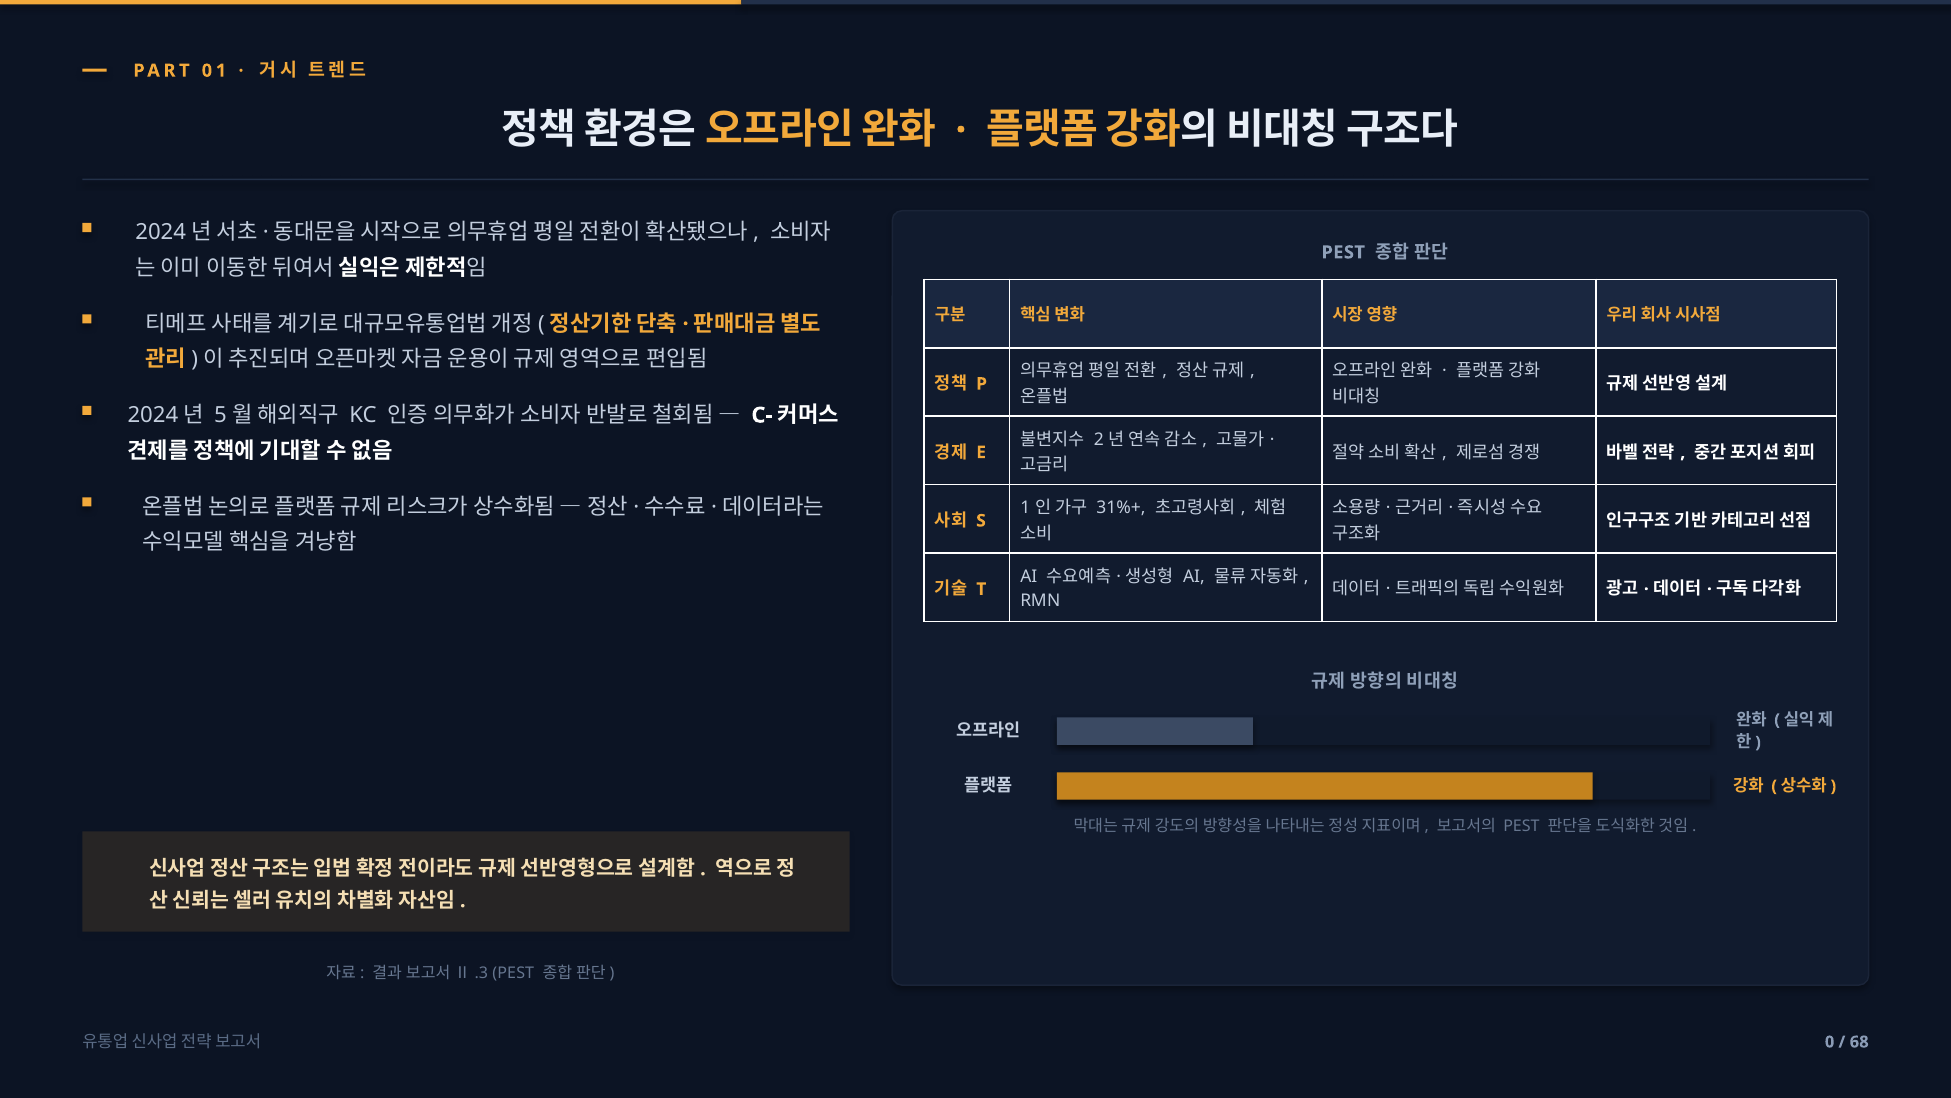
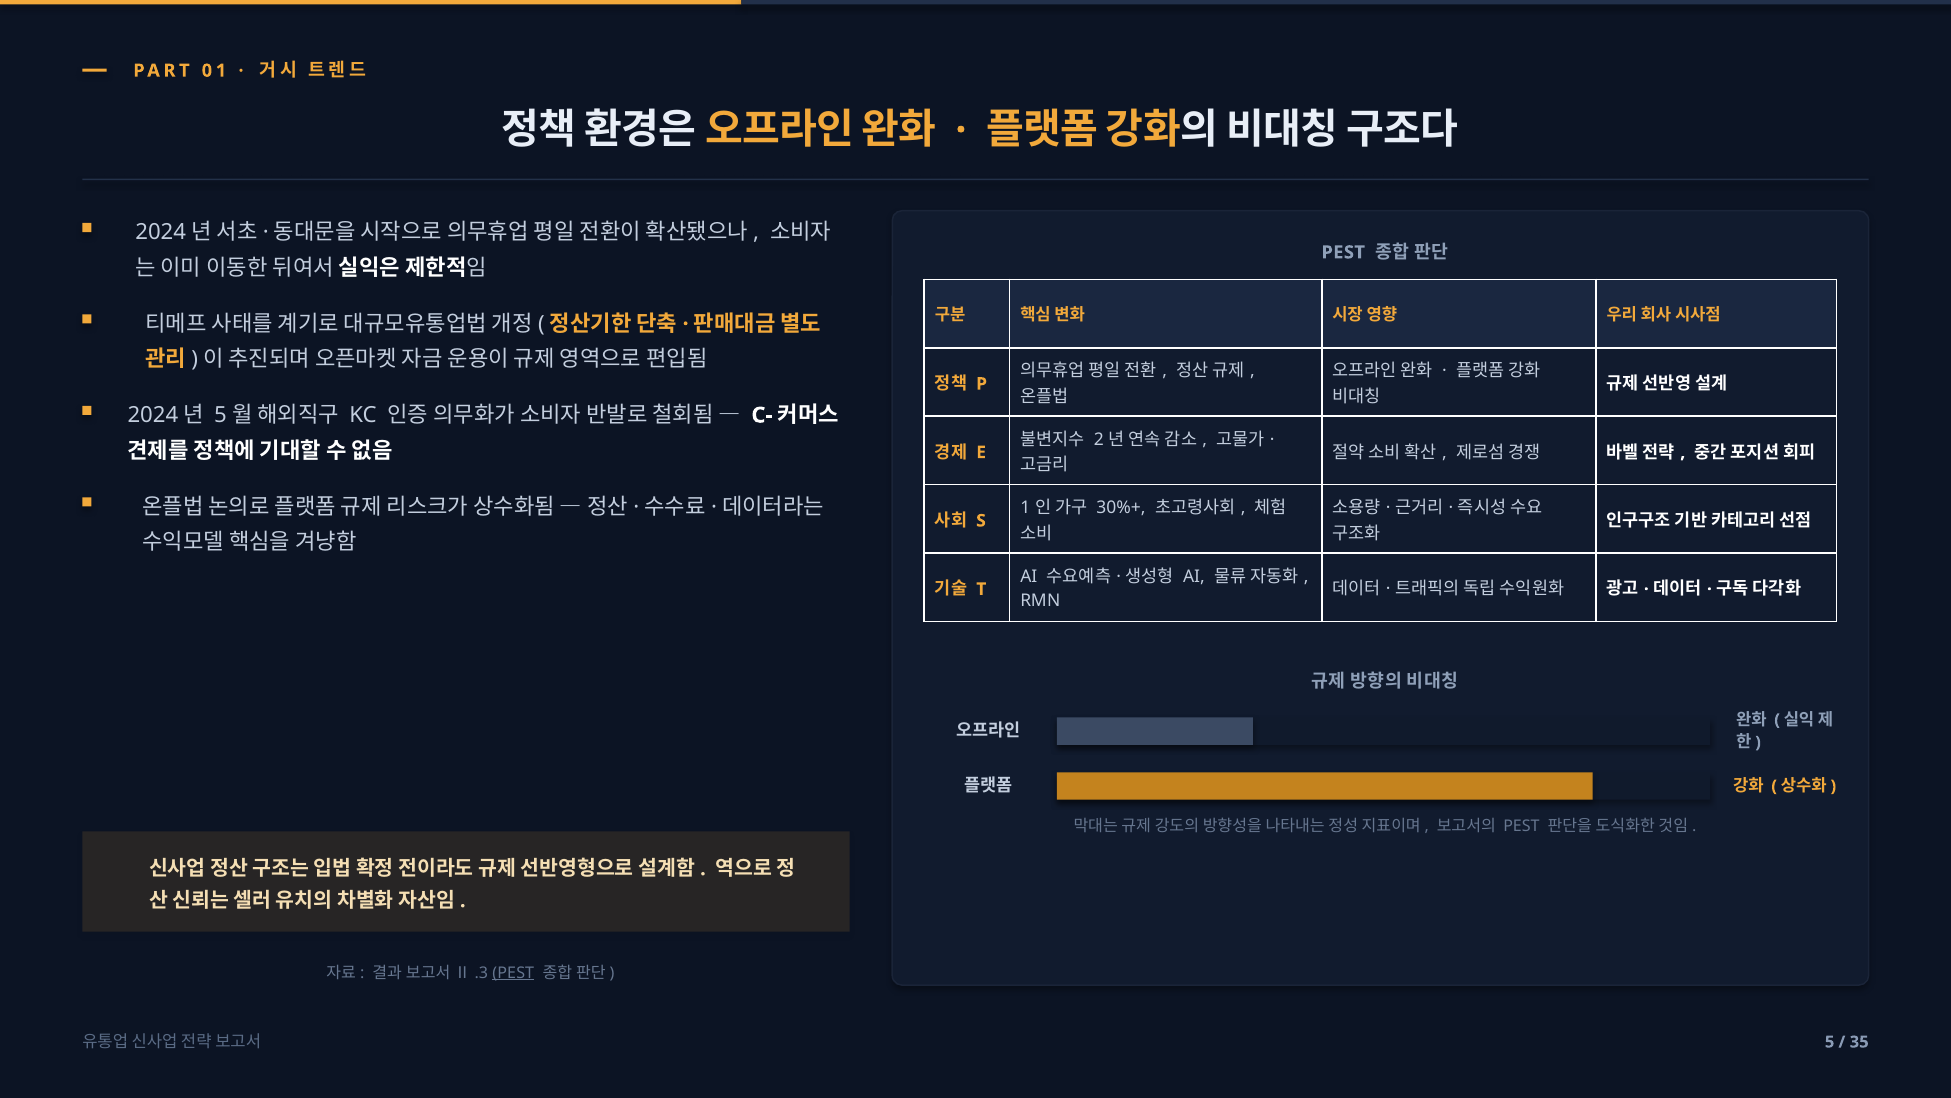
31%+: 31%+ -> 30%+ (1121, 508)
PEST underline: none -> present (513, 972)
0: 0 -> 5 (1830, 1042)
68: 68 -> 35 (1859, 1042)
